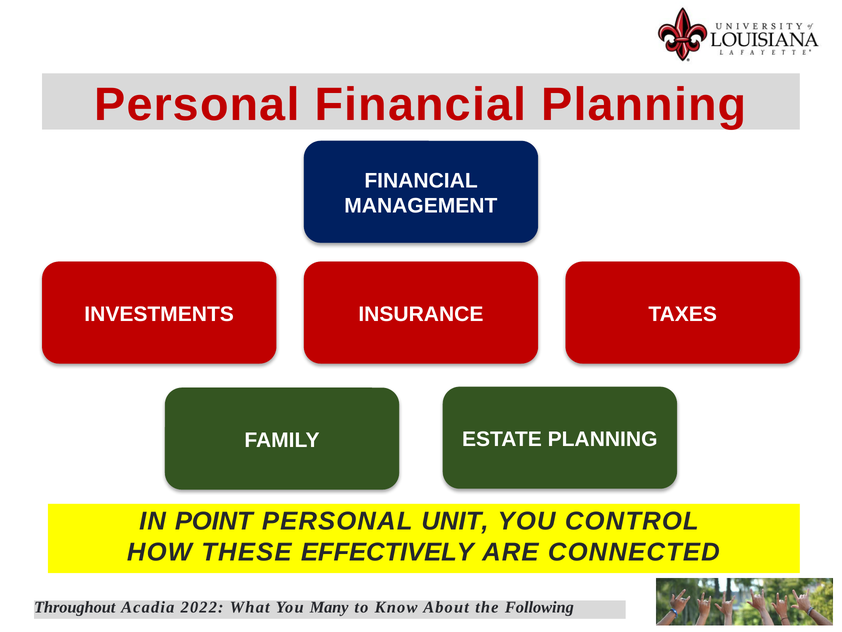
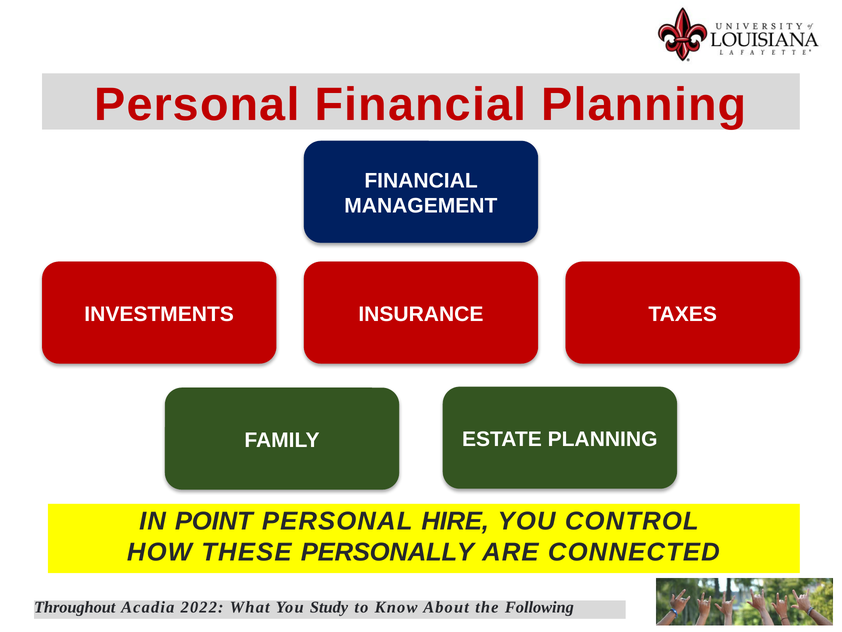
UNIT: UNIT -> HIRE (455, 521)
EFFECTIVELY: EFFECTIVELY -> PERSONALLY (387, 552)
Many: Many -> Study (329, 607)
